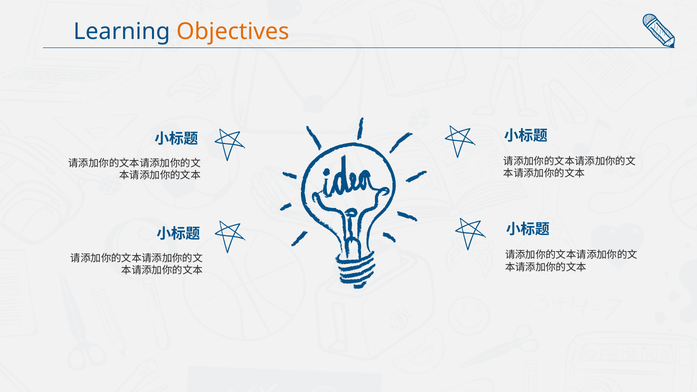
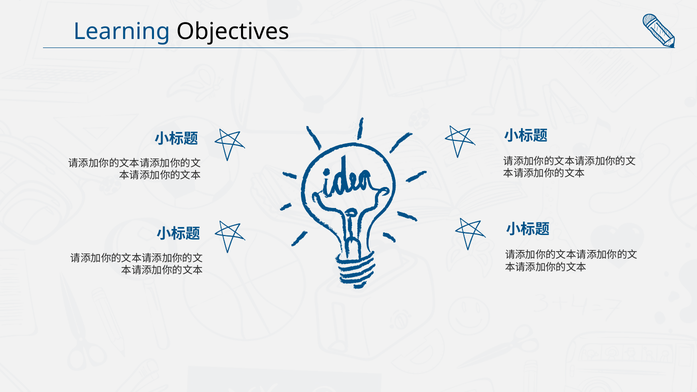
Objectives colour: orange -> black (233, 32)
